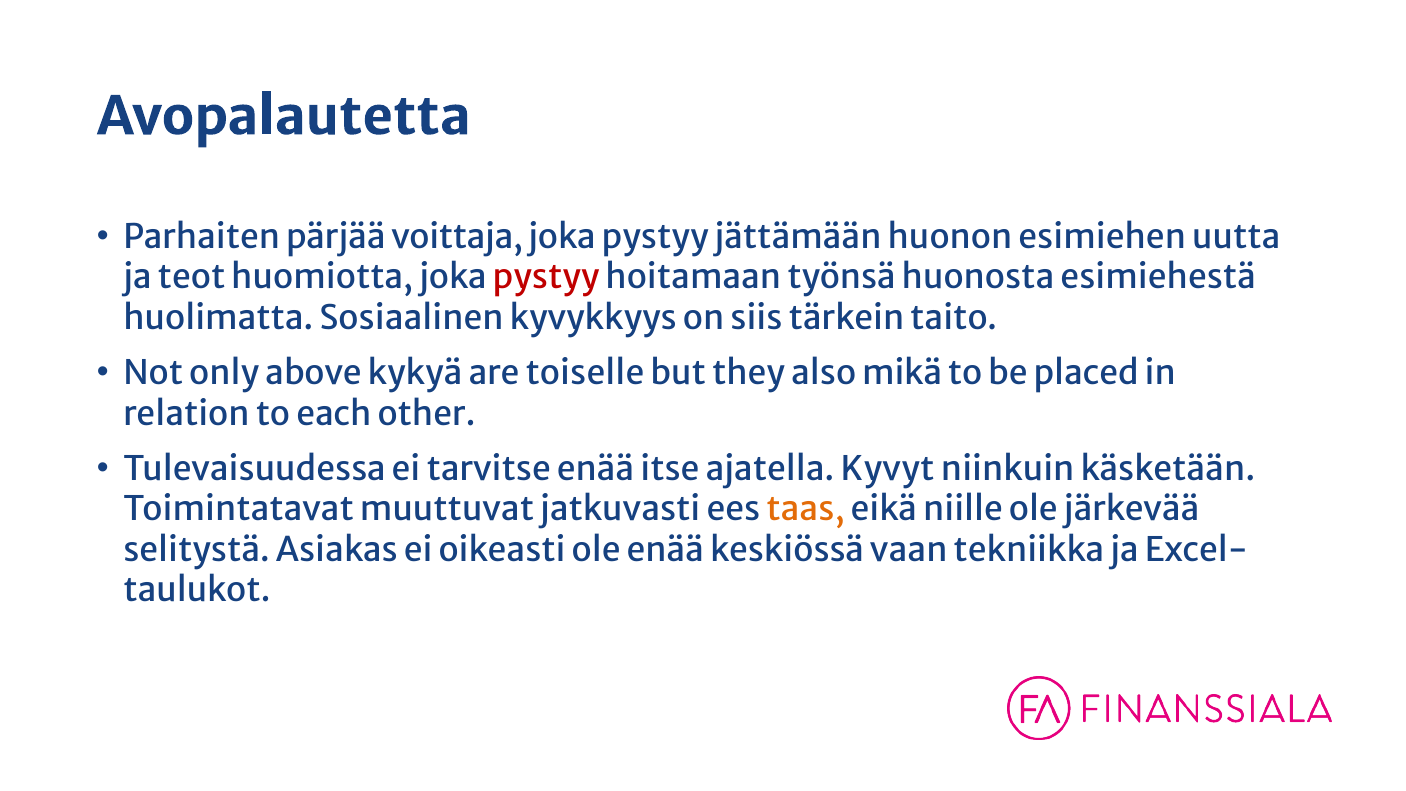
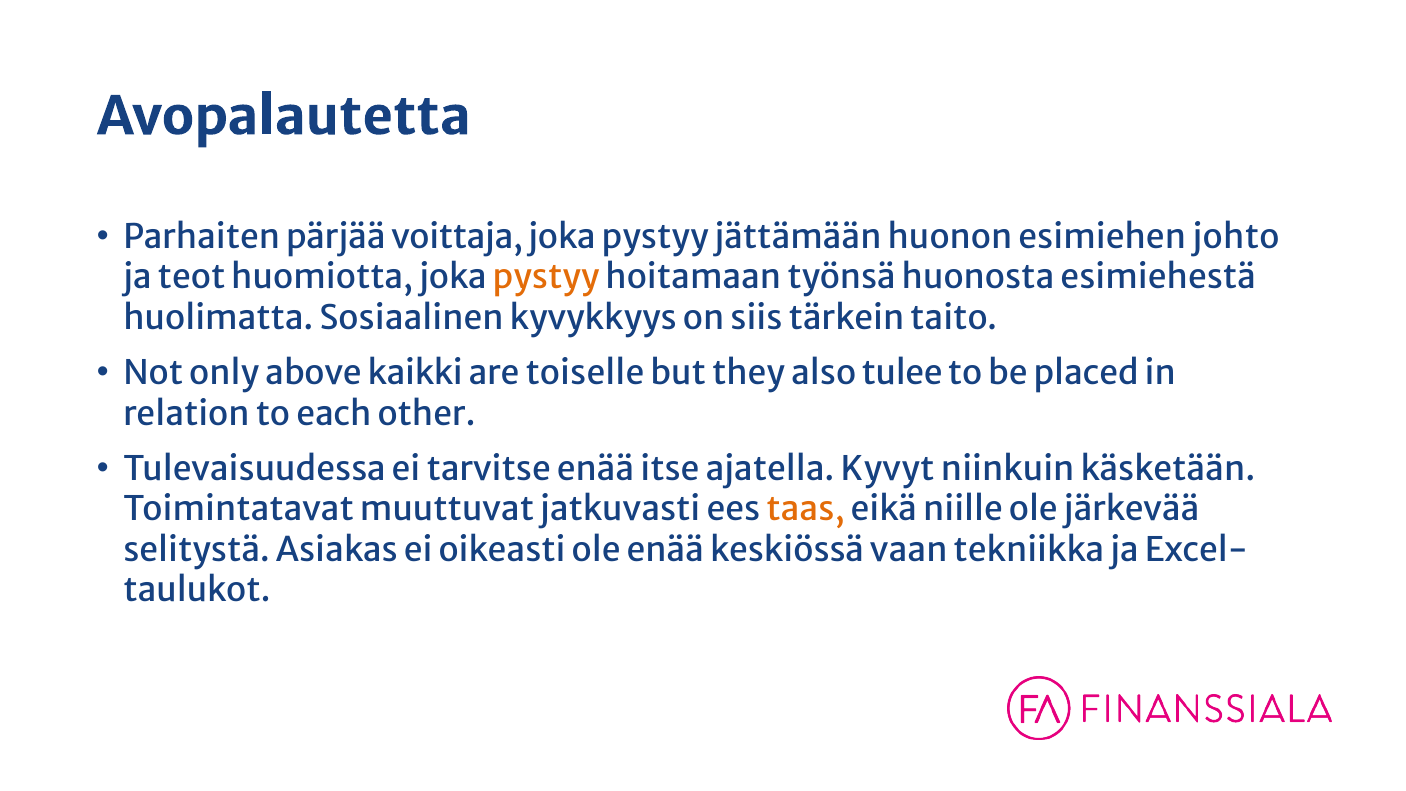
uutta: uutta -> johto (1236, 237)
pystyy colour: red -> orange (546, 278)
kykyä: kykyä -> kaikki (415, 373)
mikä: mikä -> tulee (902, 373)
